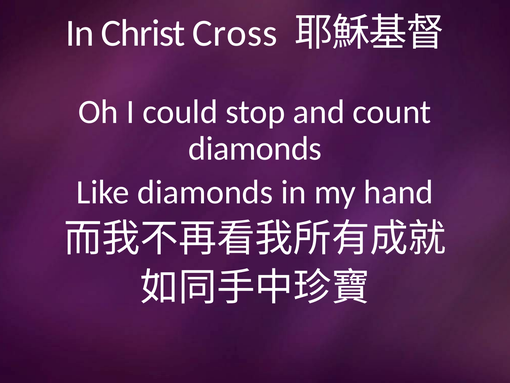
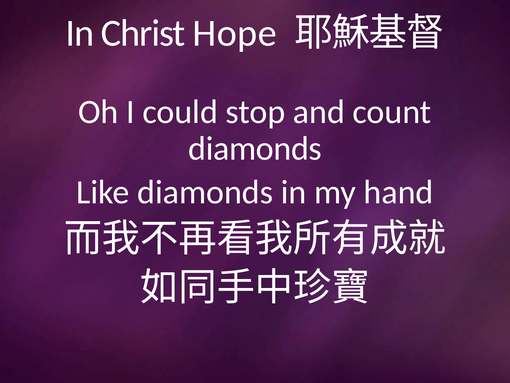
Cross: Cross -> Hope (235, 33)
